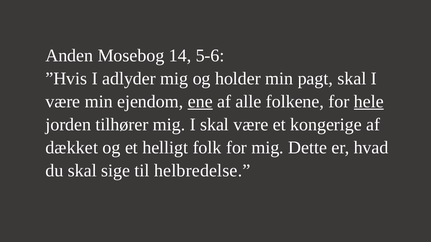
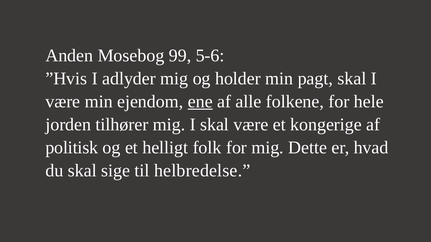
14: 14 -> 99 (180, 56)
hele underline: present -> none (369, 102)
dækket: dækket -> politisk (72, 148)
